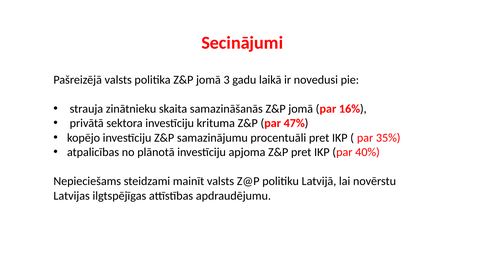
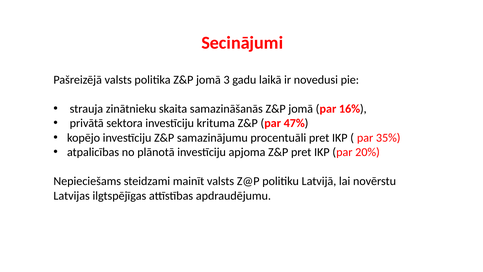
40%: 40% -> 20% (368, 152)
